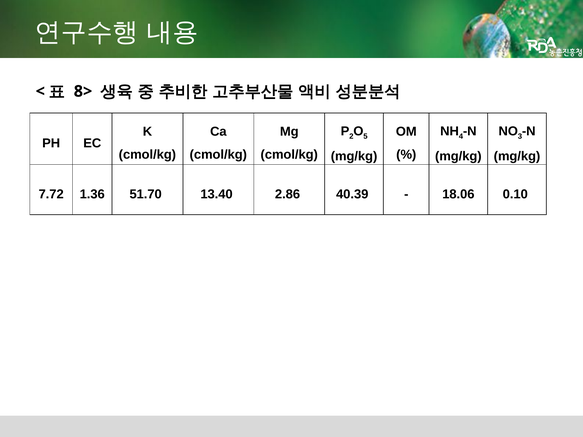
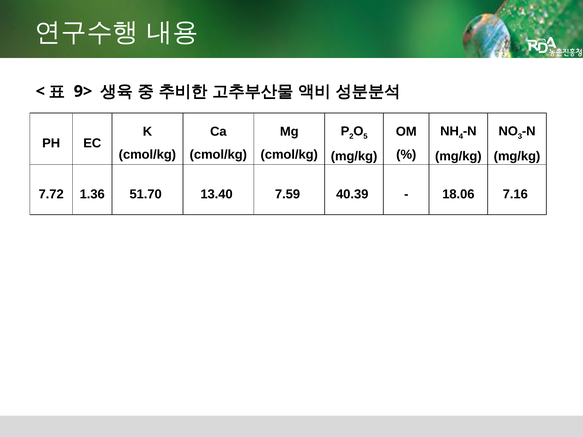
8>: 8> -> 9> (83, 91)
2.86: 2.86 -> 7.59 (288, 194)
0.10: 0.10 -> 7.16 (515, 194)
